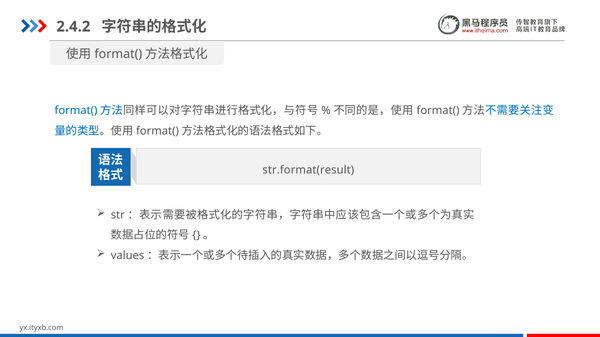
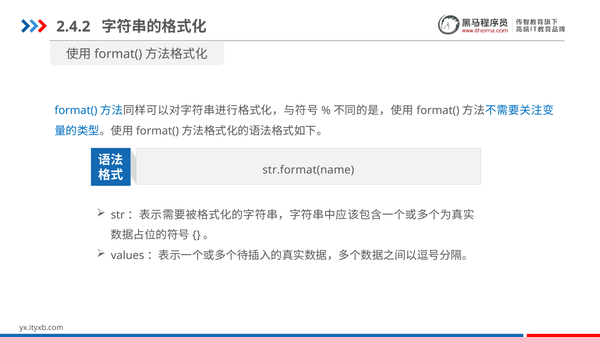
str.format(result: str.format(result -> str.format(name (308, 171)
